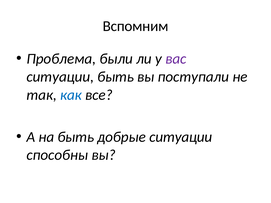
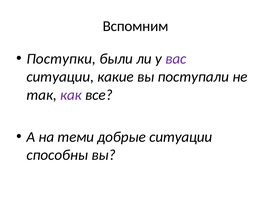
Проблема: Проблема -> Поступки (61, 59)
ситуации быть: быть -> какие (116, 77)
как colour: blue -> purple (71, 95)
на быть: быть -> теми (76, 137)
